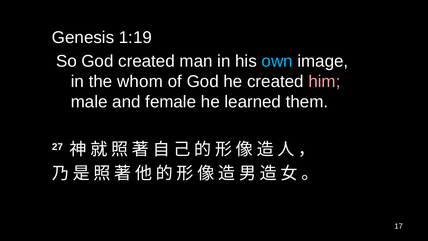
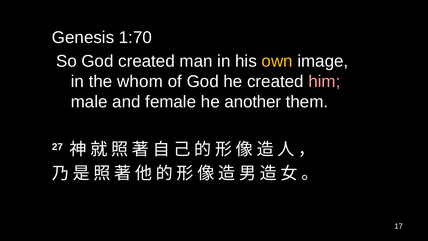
1:19: 1:19 -> 1:70 (135, 37)
own colour: light blue -> yellow (277, 61)
learned: learned -> another (253, 102)
